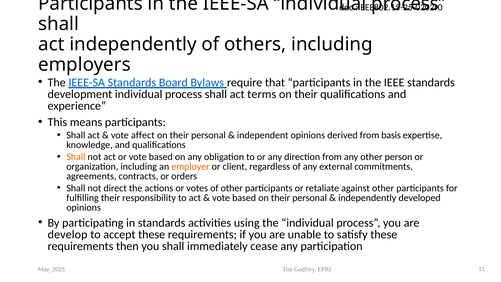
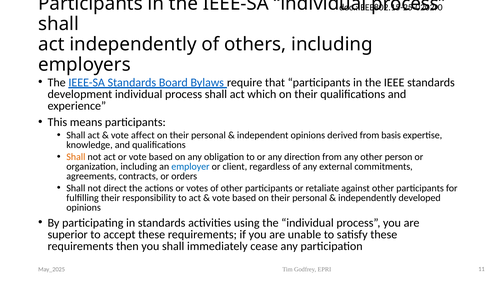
terms: terms -> which (262, 94)
employer colour: orange -> blue (190, 166)
develop: develop -> superior (68, 234)
